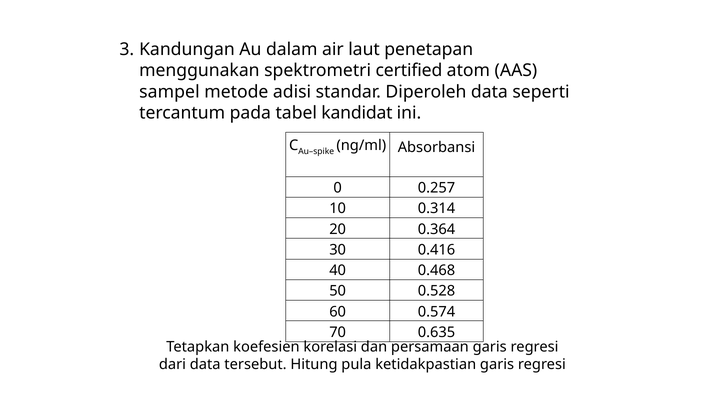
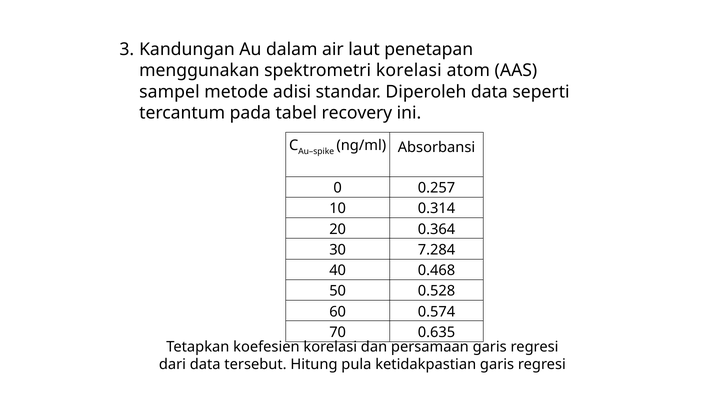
spektrometri certified: certified -> korelasi (409, 71)
kandidat: kandidat -> recovery (357, 113)
0.416: 0.416 -> 7.284 (437, 250)
